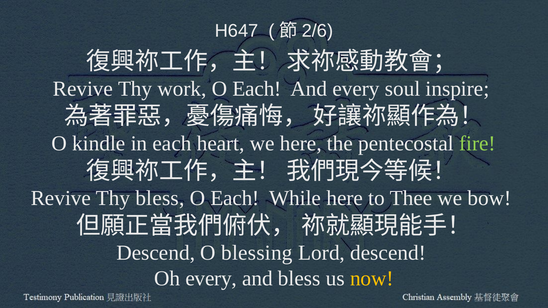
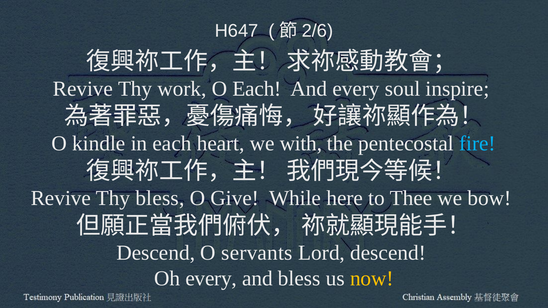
we here: here -> with (301, 144)
fire colour: light green -> light blue (477, 144)
Each: Each -> Give (235, 198)
blessing: blessing -> servants (257, 253)
